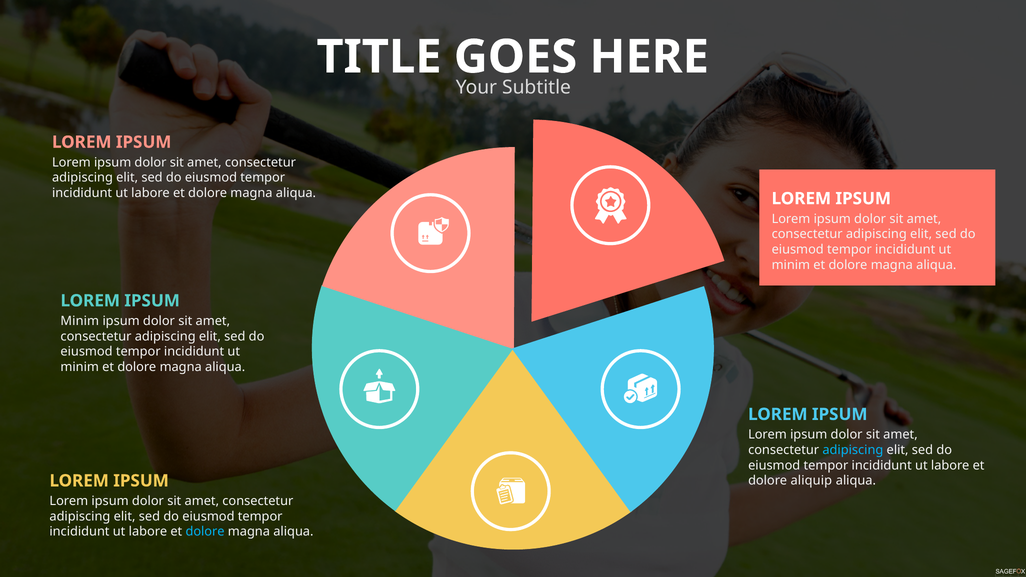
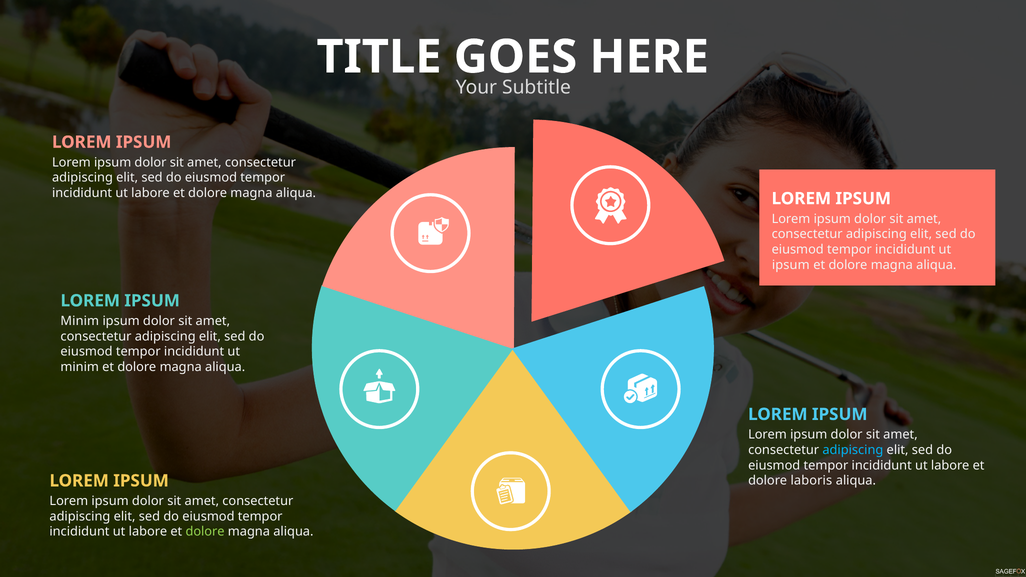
minim: minim -> ipsum (791, 265)
aliquip: aliquip -> laboris (811, 481)
dolore colour: light blue -> light green (205, 532)
